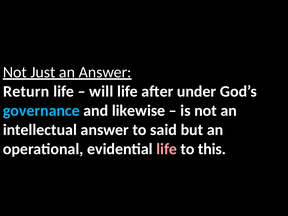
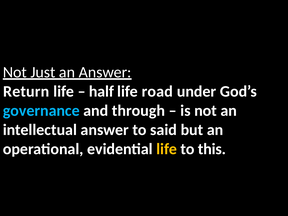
will: will -> half (101, 91)
after: after -> road (157, 91)
likewise: likewise -> through (139, 111)
life colour: pink -> yellow (167, 149)
